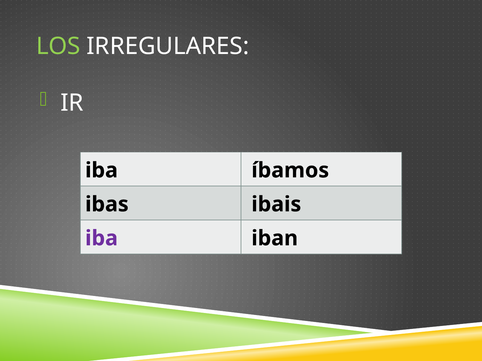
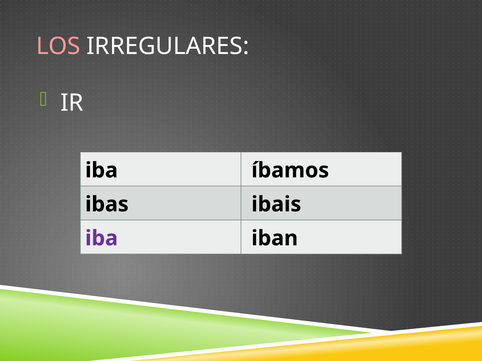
LOS colour: light green -> pink (58, 46)
